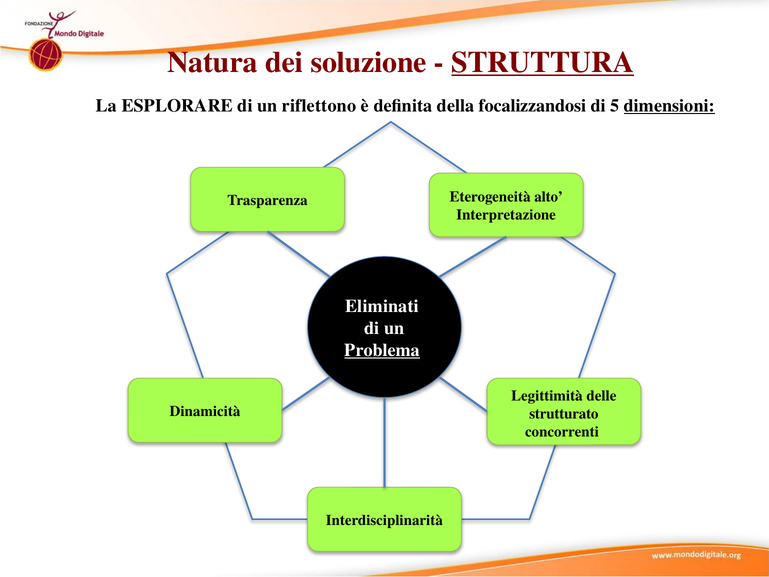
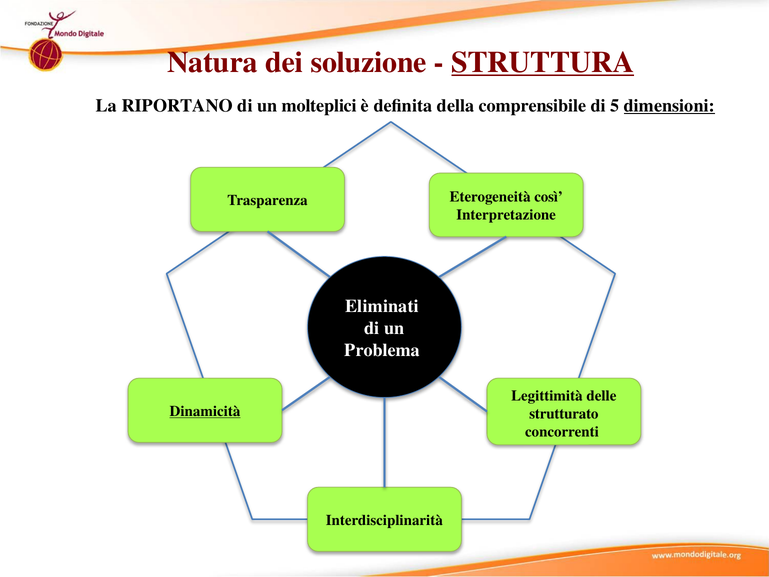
ESPLORARE: ESPLORARE -> RIPORTANO (177, 106)
riflettono: riflettono -> molteplici (319, 106)
focalizzandosi: focalizzandosi -> comprensibile (532, 106)
alto: alto -> così (549, 197)
Problema underline: present -> none (382, 350)
Dinamicità underline: none -> present (205, 411)
